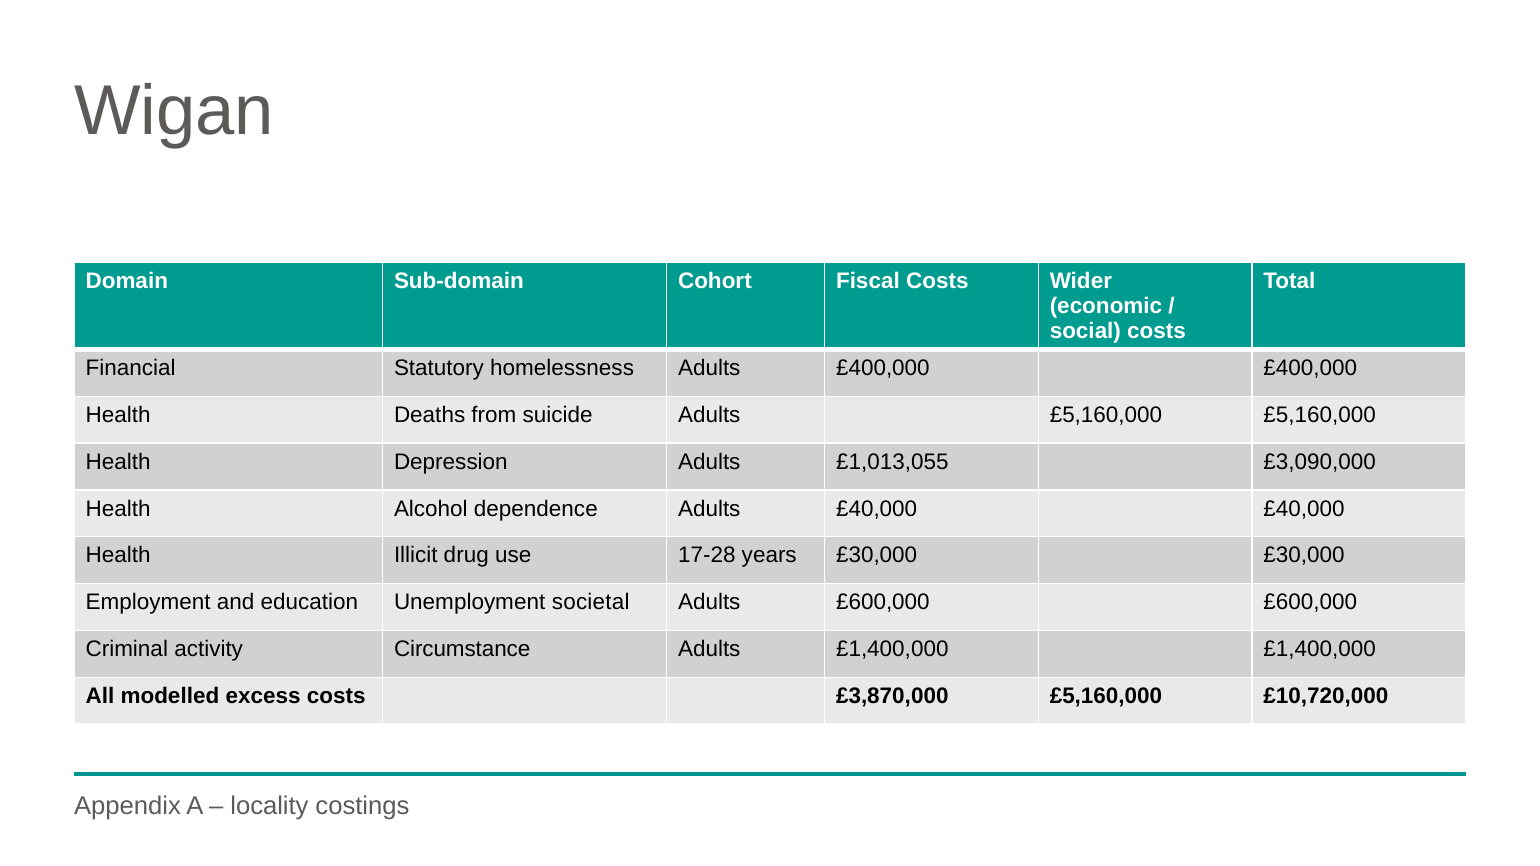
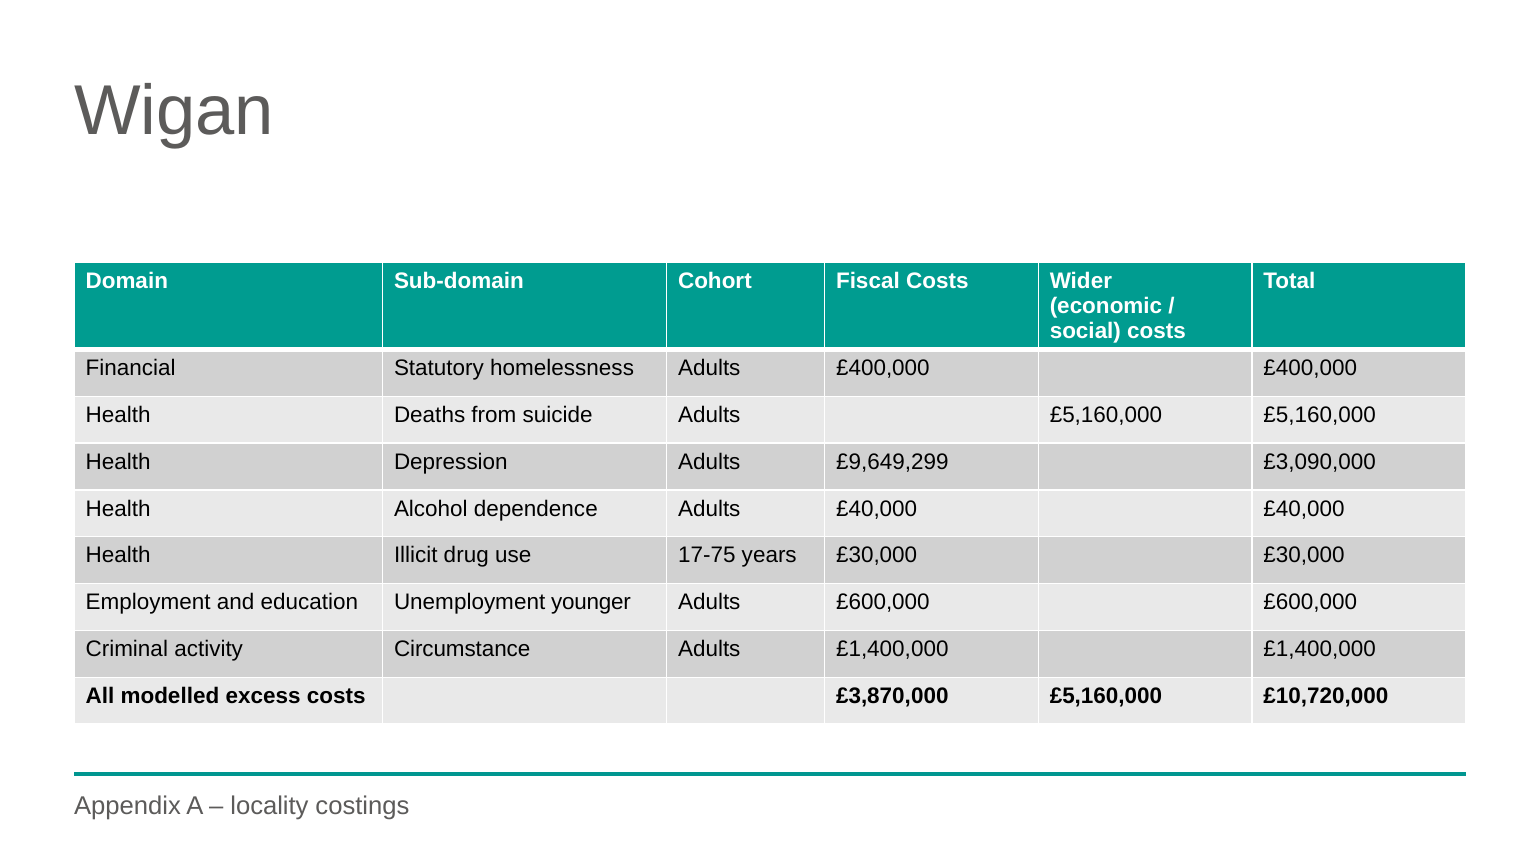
£1,013,055: £1,013,055 -> £9,649,299 (892, 462)
17-28: 17-28 -> 17-75 (707, 556)
societal: societal -> younger (591, 603)
